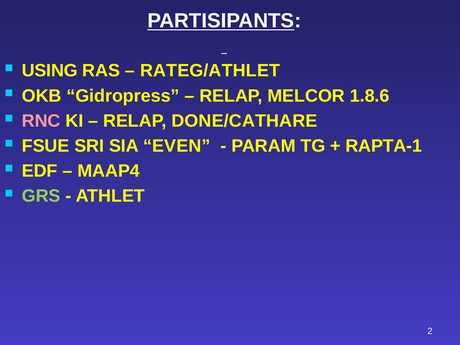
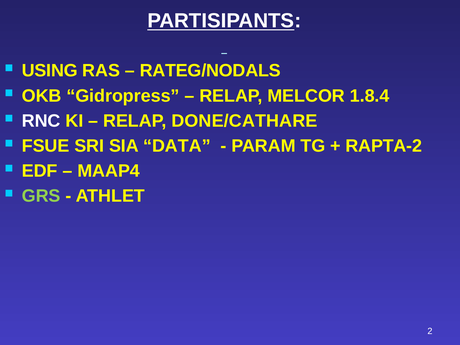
RATEG/ATHLET: RATEG/ATHLET -> RATEG/NODALS (210, 71)
1.8.6: 1.8.6 -> 1.8.4 (370, 96)
RNC colour: pink -> white (41, 121)
EVEN: EVEN -> DATA (177, 146)
RAPTA-1: RAPTA-1 -> RAPTA-2 (384, 146)
